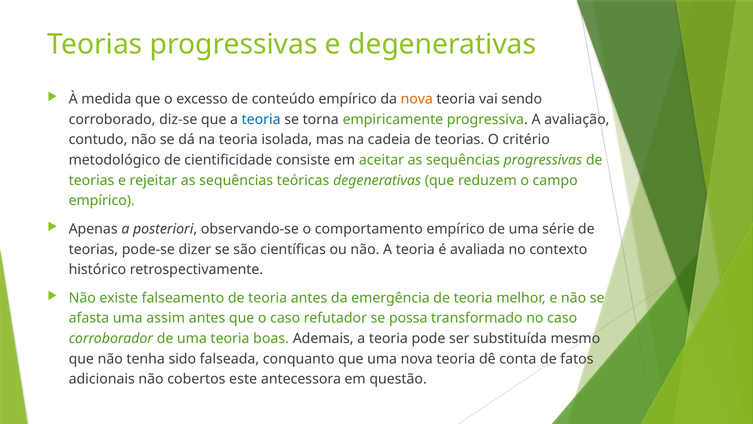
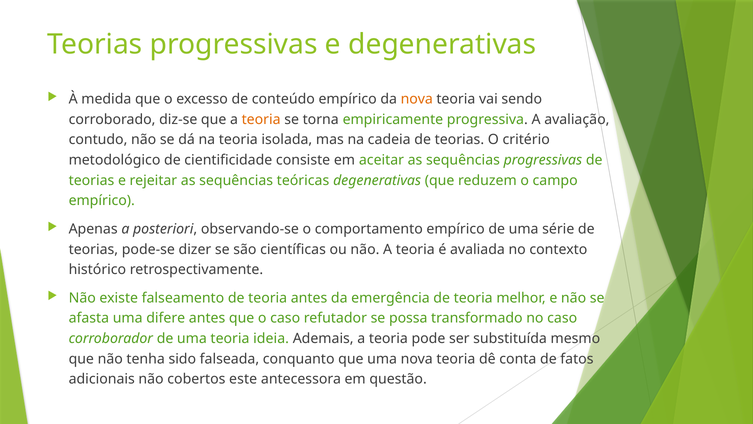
teoria colour: blue -> orange (261, 119)
assim: assim -> difere (166, 318)
boas: boas -> ideia (271, 338)
